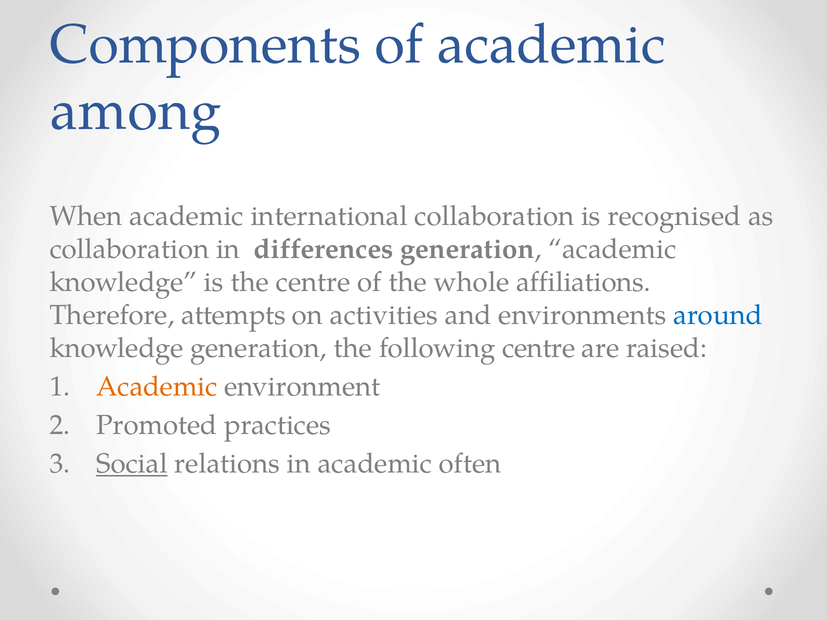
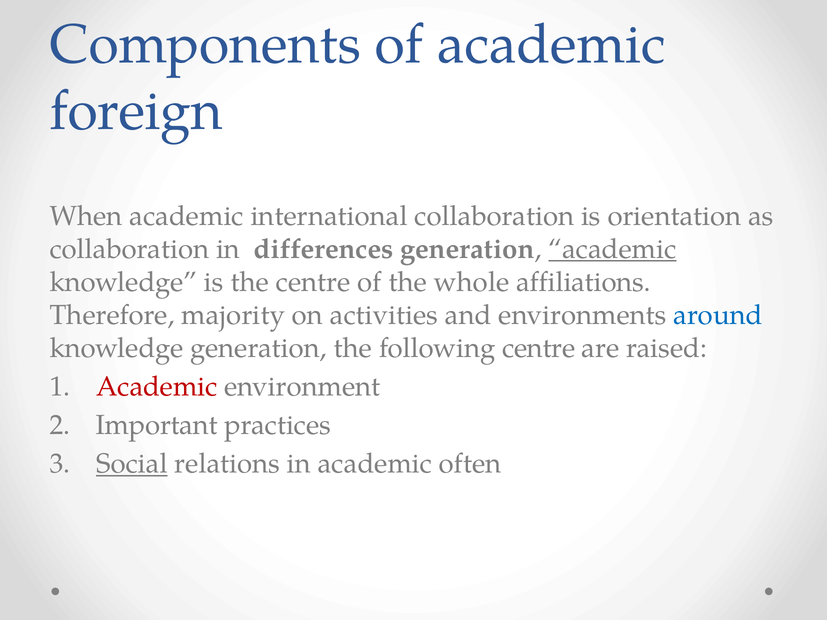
among: among -> foreign (136, 111)
recognised: recognised -> orientation (674, 216)
academic underline: none -> present (612, 249)
attempts: attempts -> majority (233, 315)
Academic colour: orange -> red (157, 387)
Promoted: Promoted -> Important (157, 425)
